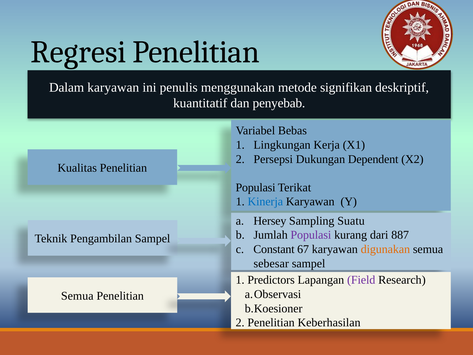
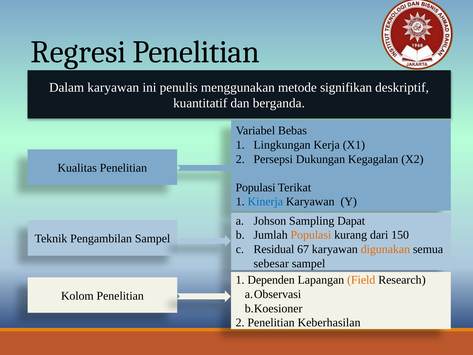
penyebab: penyebab -> berganda (279, 103)
Dependent: Dependent -> Kegagalan (373, 159)
Hersey: Hersey -> Johson (270, 221)
Suatu: Suatu -> Dapat (351, 221)
Populasi colour: purple -> orange (311, 235)
887: 887 -> 150 (400, 235)
Constant: Constant -> Residual (274, 249)
Predictors: Predictors -> Dependen (271, 280)
Field colour: purple -> orange (361, 280)
Semua: Semua -> Kolom (77, 296)
